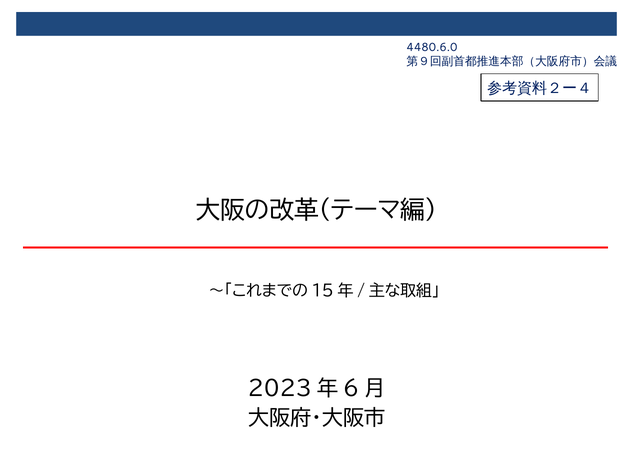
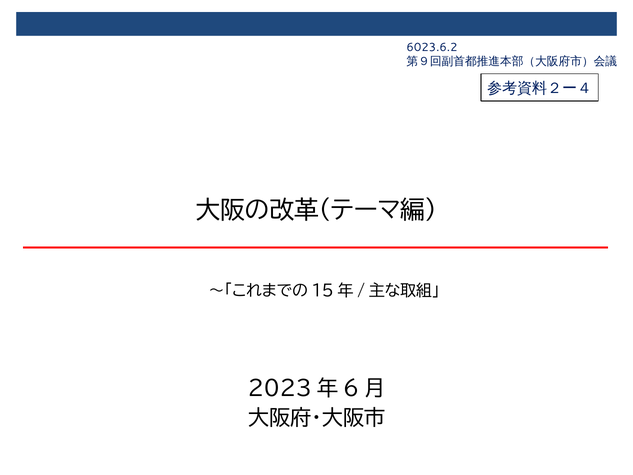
4480.6.0: 4480.6.0 -> 6023.6.2 (432, 48)
